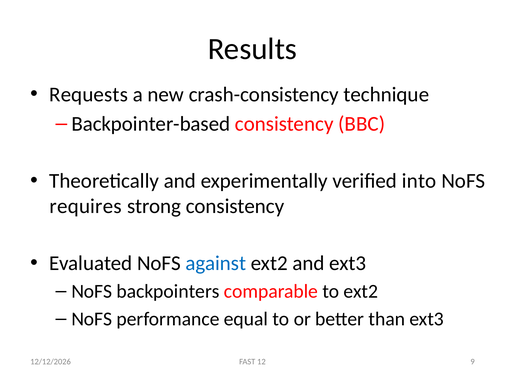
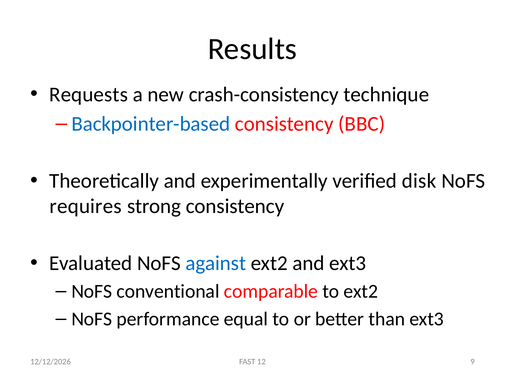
Backpointer-based colour: black -> blue (151, 124)
into: into -> disk (419, 181)
backpointers: backpointers -> conventional (168, 291)
